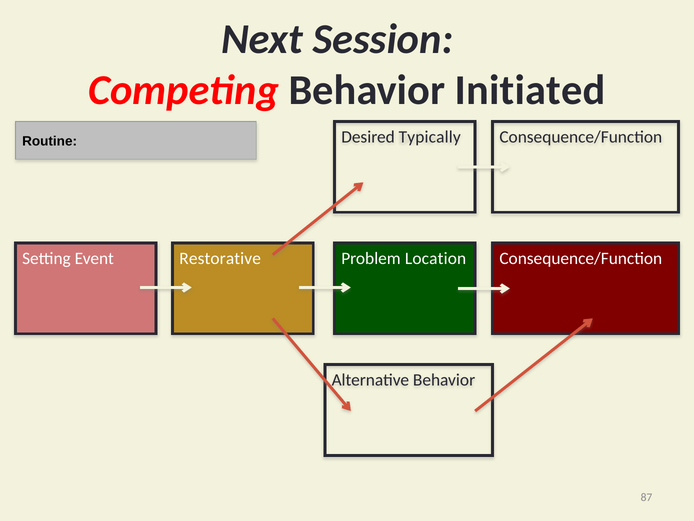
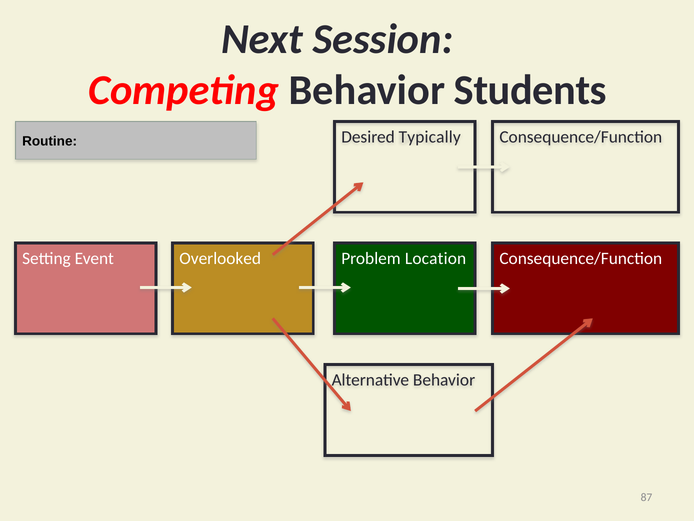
Initiated: Initiated -> Students (530, 90)
Restorative: Restorative -> Overlooked (220, 258)
